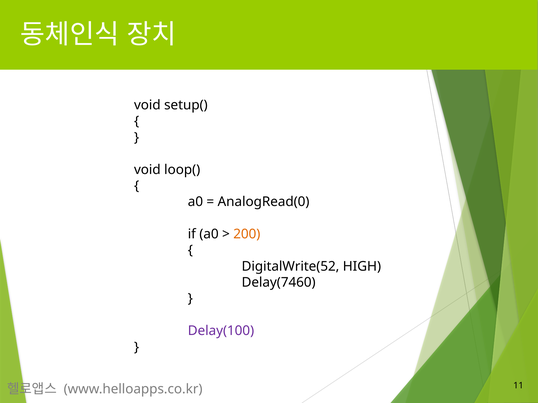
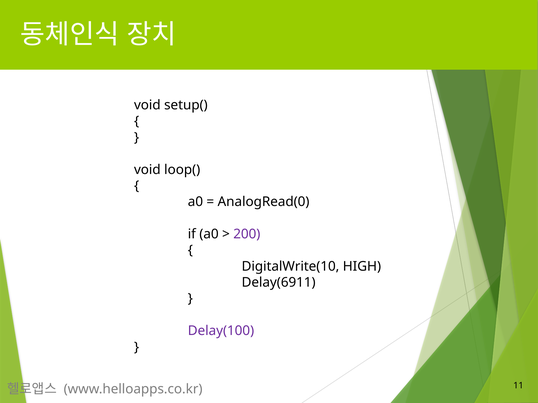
200 colour: orange -> purple (247, 234)
DigitalWrite(52: DigitalWrite(52 -> DigitalWrite(10 (290, 267)
Delay(7460: Delay(7460 -> Delay(6911 (279, 283)
